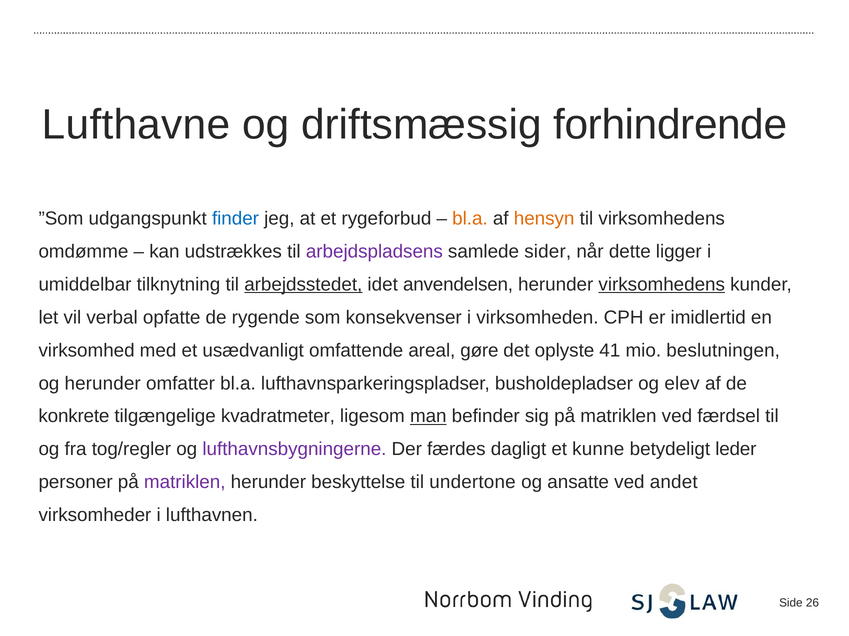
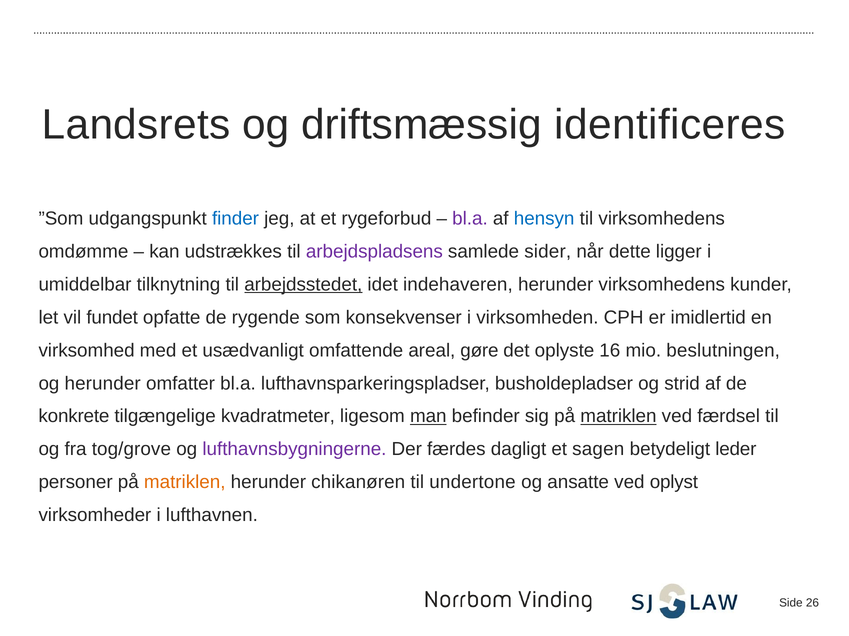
Lufthavne: Lufthavne -> Landsrets (136, 125)
forhindrende: forhindrende -> identificeres (670, 125)
bl.a colour: orange -> purple (470, 219)
hensyn colour: orange -> blue (544, 219)
anvendelsen: anvendelsen -> indehaveren (458, 285)
virksomhedens underline: present -> none (662, 285)
verbal: verbal -> fundet (112, 318)
41: 41 -> 16 (610, 351)
elev: elev -> strid (682, 384)
matriklen underline: none -> present (618, 417)
tog/regler: tog/regler -> tog/grove (131, 450)
kunne: kunne -> sagen (598, 450)
matriklen colour: purple -> orange (185, 483)
beskyttelse: beskyttelse -> chikanøren (358, 483)
andet: andet -> oplyst (674, 483)
